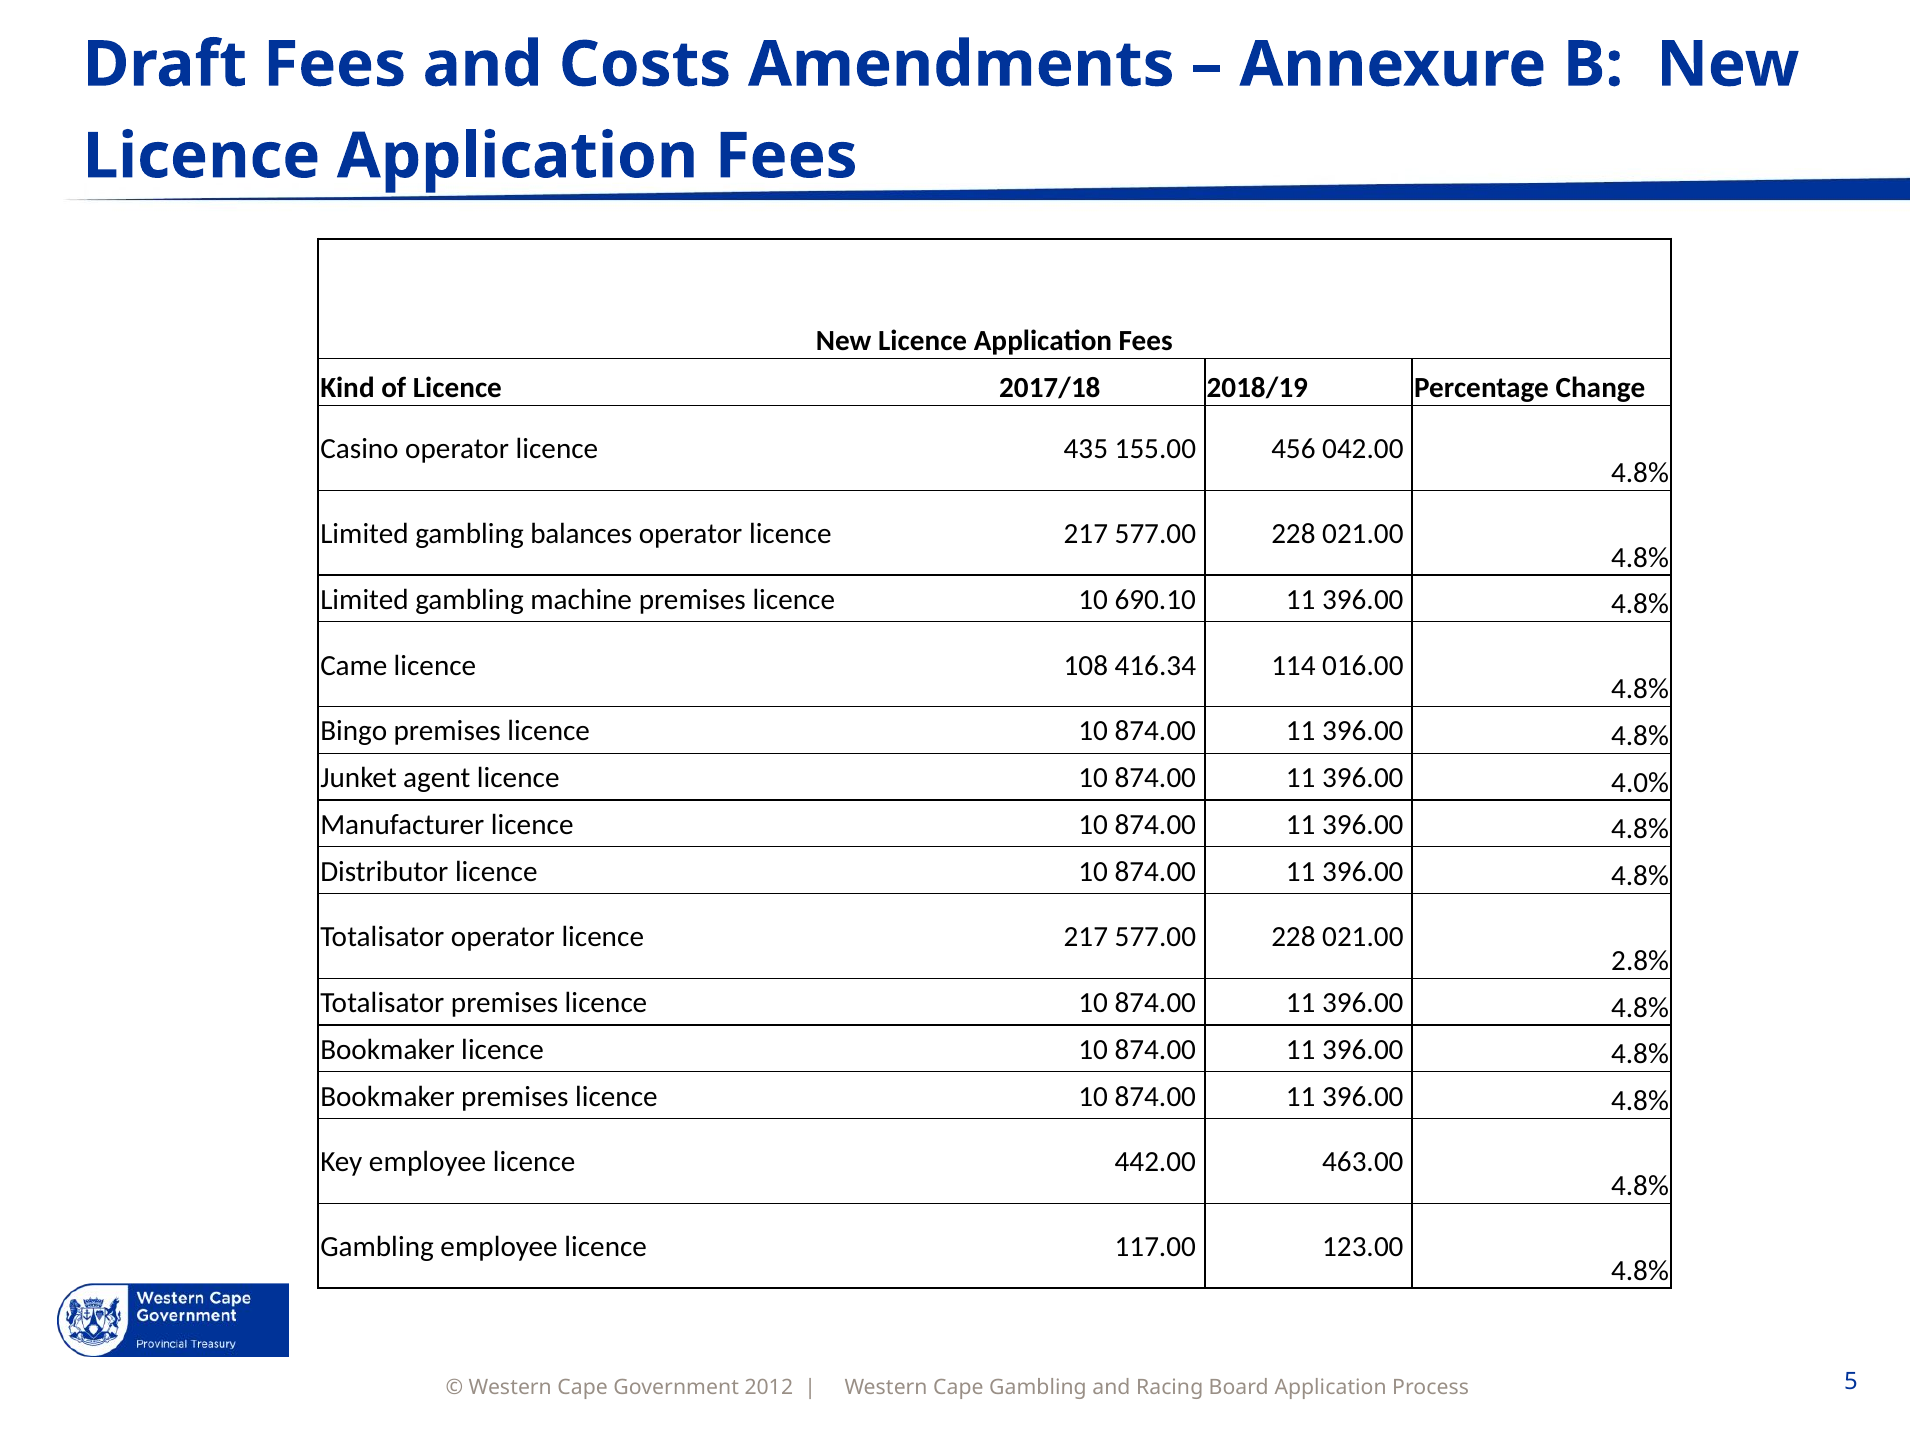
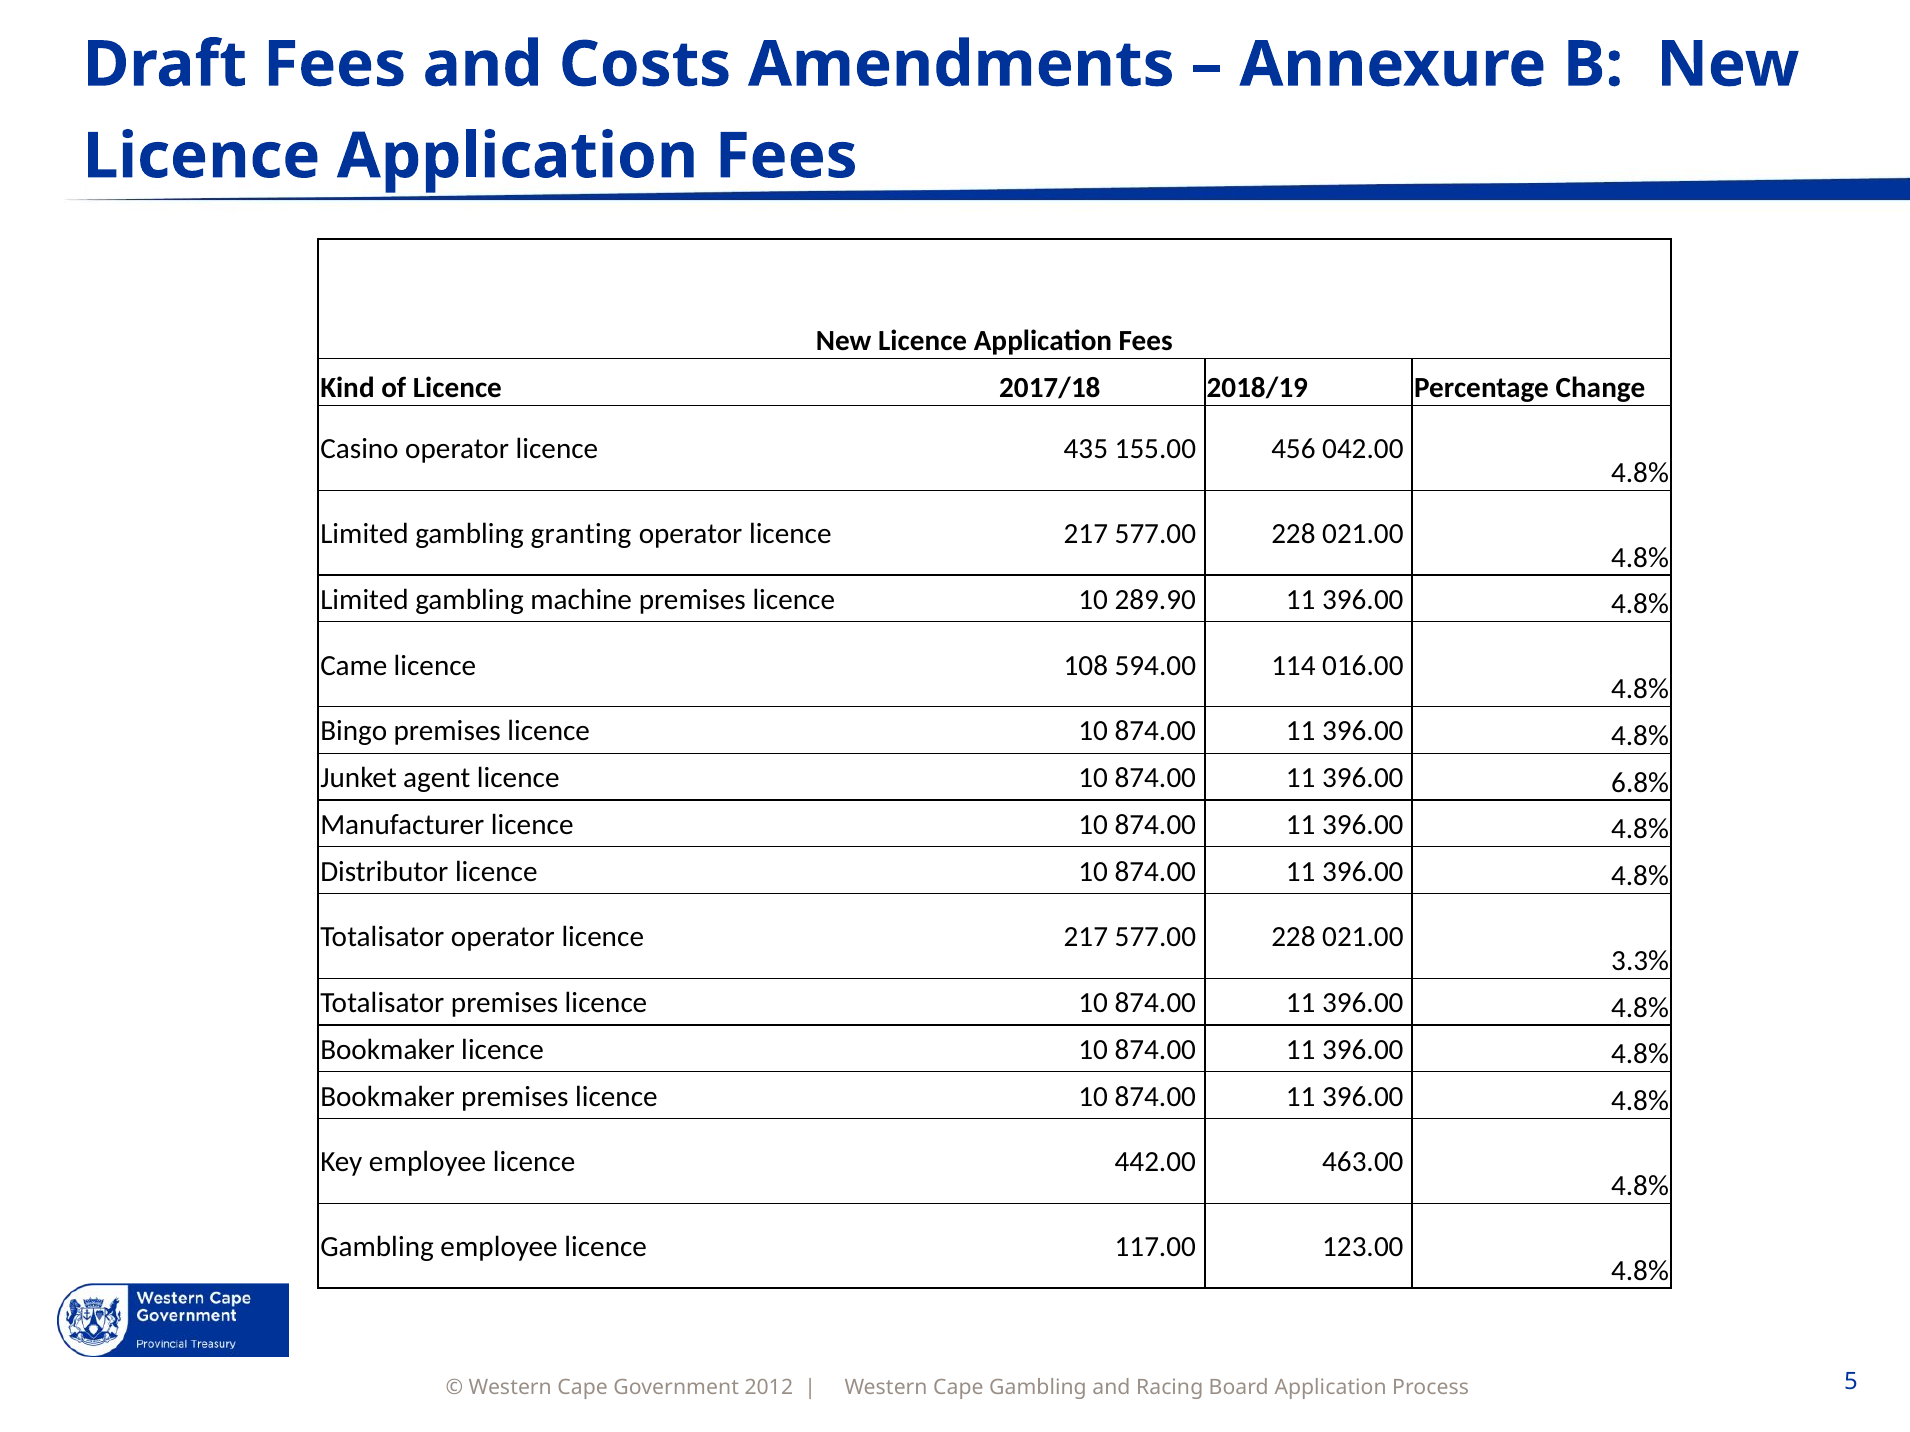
balances: balances -> granting (581, 534)
690.10: 690.10 -> 289.90 (1155, 600)
416.34: 416.34 -> 594.00 (1155, 666)
4.0%: 4.0% -> 6.8% (1640, 783)
2.8%: 2.8% -> 3.3% (1640, 961)
